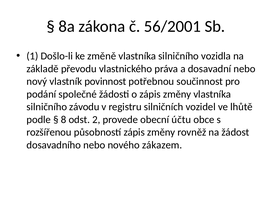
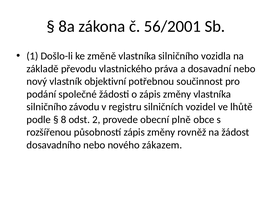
povinnost: povinnost -> objektivní (105, 81)
účtu: účtu -> plně (181, 120)
